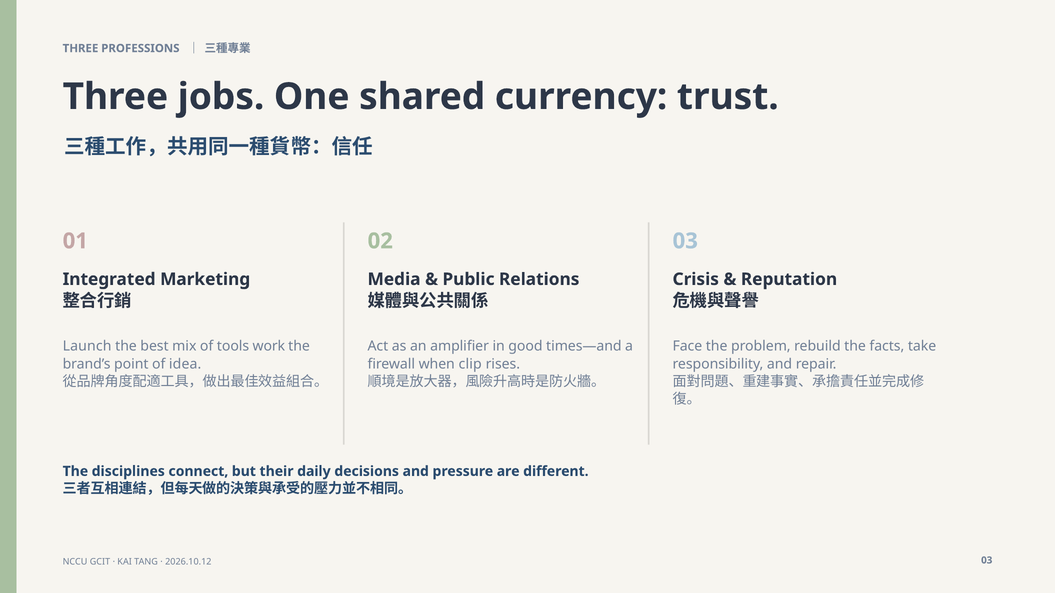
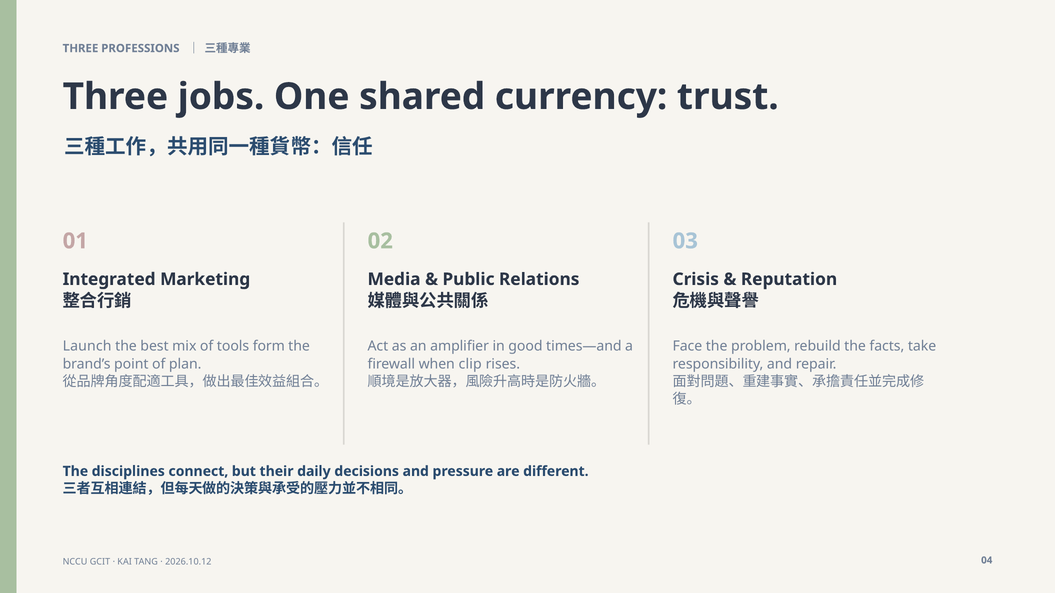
work: work -> form (269, 346)
idea: idea -> plan (185, 364)
2026.10.12 03: 03 -> 04 (987, 561)
